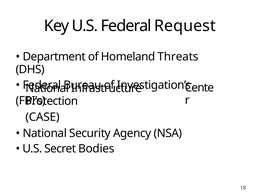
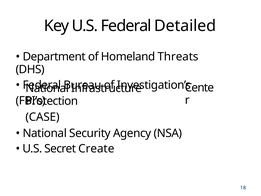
Request: Request -> Detailed (185, 26)
Bodies: Bodies -> Create (96, 148)
